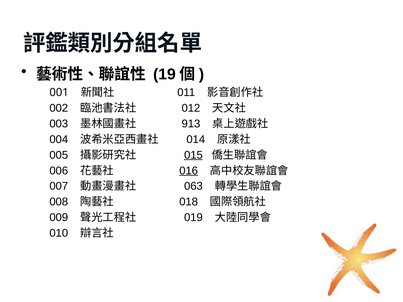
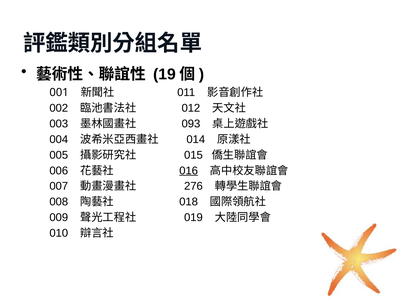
913: 913 -> 093 (191, 124)
015 underline: present -> none (193, 155)
063: 063 -> 276 (193, 186)
